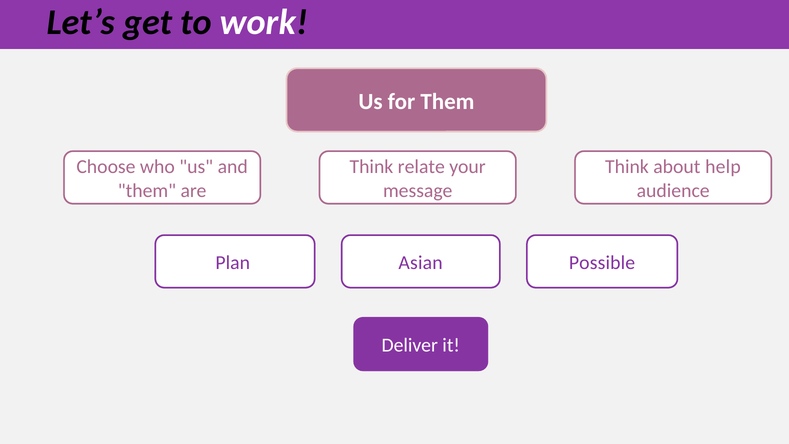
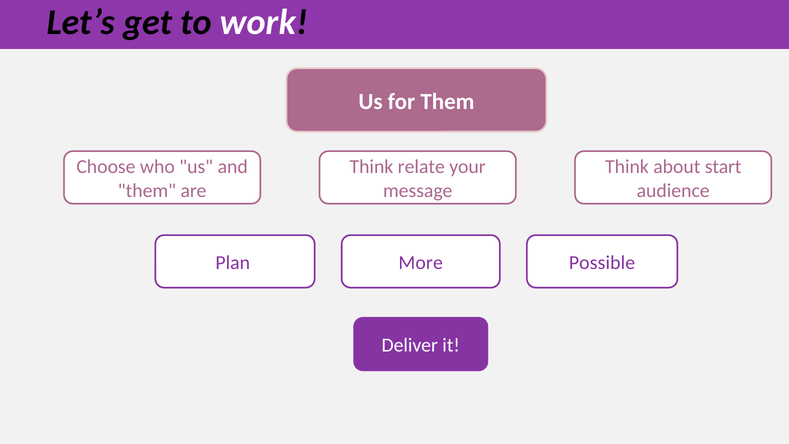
help: help -> start (723, 167)
Asian: Asian -> More (421, 263)
